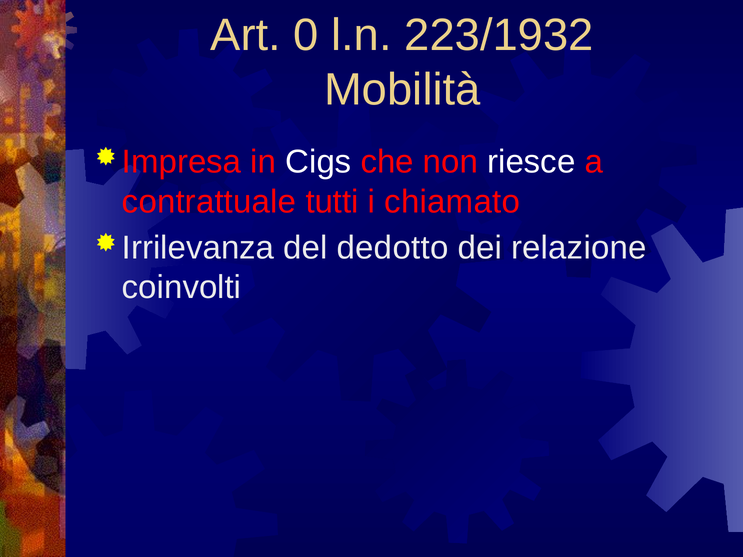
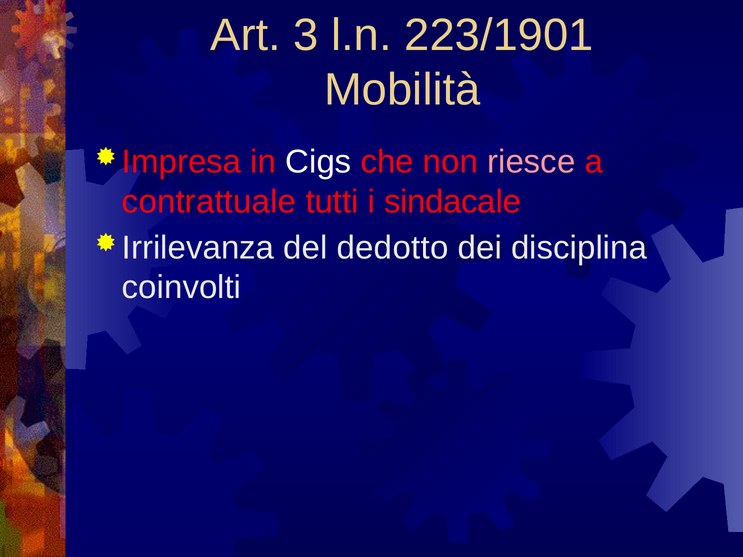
0: 0 -> 3 (306, 35)
223/1932: 223/1932 -> 223/1901 (499, 35)
riesce colour: white -> pink (531, 162)
chiamato: chiamato -> sindacale (452, 202)
relazione: relazione -> disciplina (579, 248)
